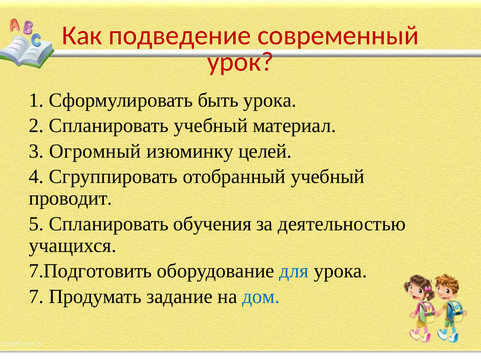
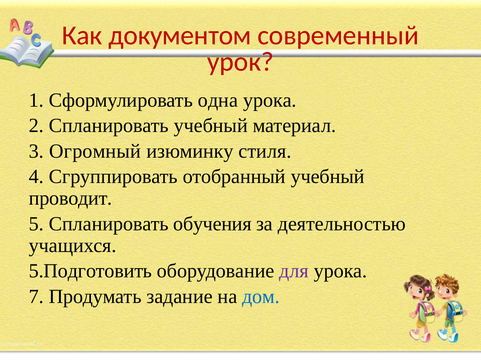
подведение: подведение -> документом (180, 35)
быть: быть -> одна (218, 100)
целей: целей -> стиля (265, 151)
7.Подготовить: 7.Подготовить -> 5.Подготовить (90, 271)
для colour: blue -> purple (294, 271)
